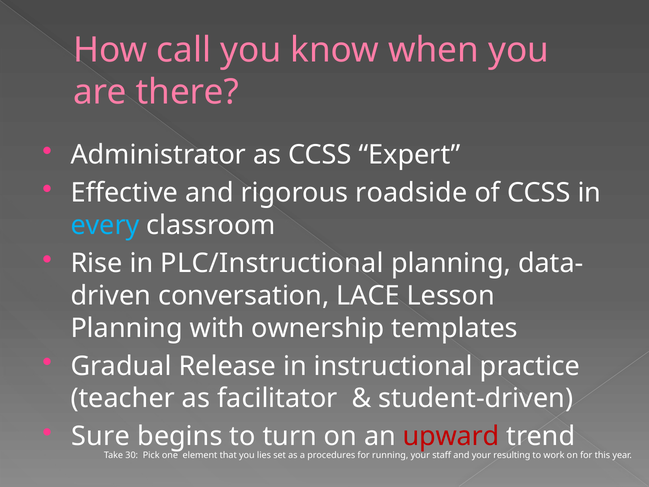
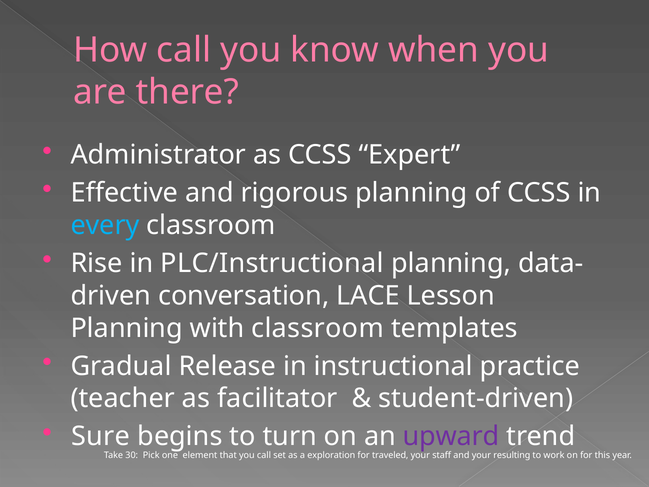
rigorous roadside: roadside -> planning (411, 193)
with ownership: ownership -> classroom (318, 328)
upward colour: red -> purple (451, 436)
you lies: lies -> call (264, 455)
procedures: procedures -> exploration (331, 455)
running: running -> traveled (390, 455)
